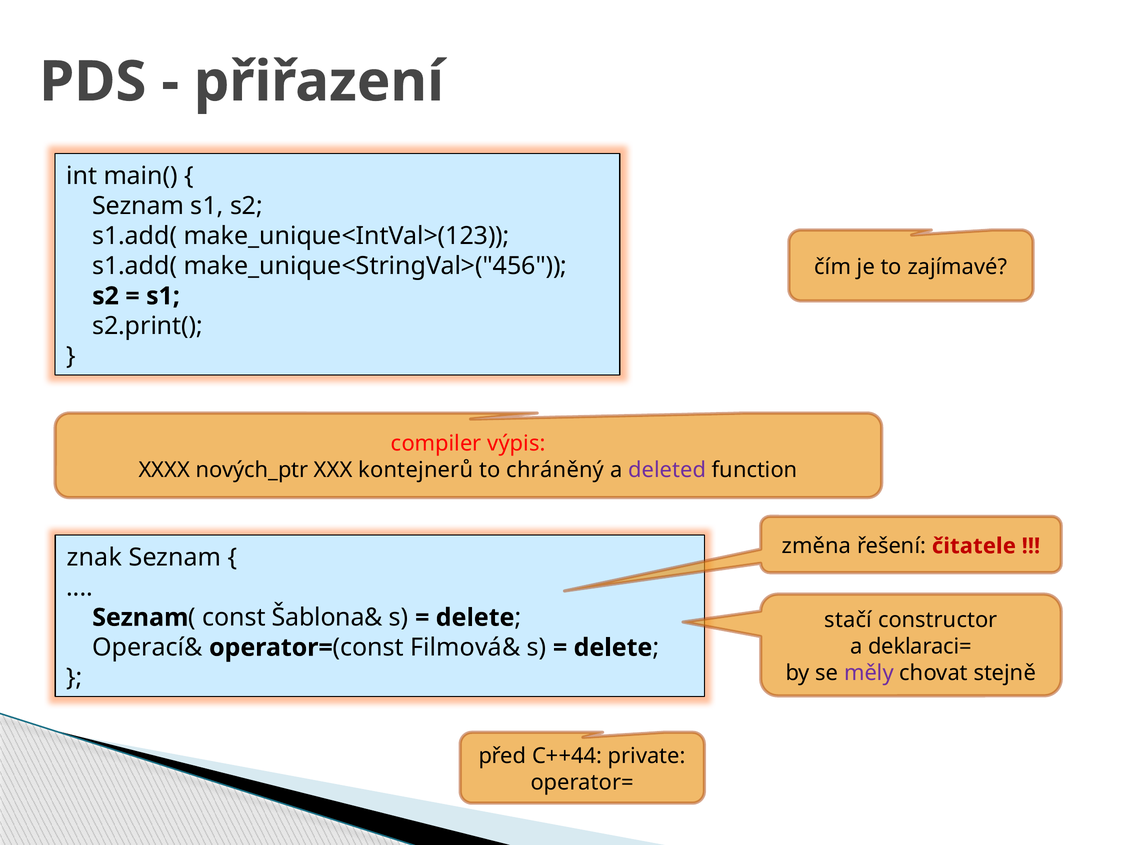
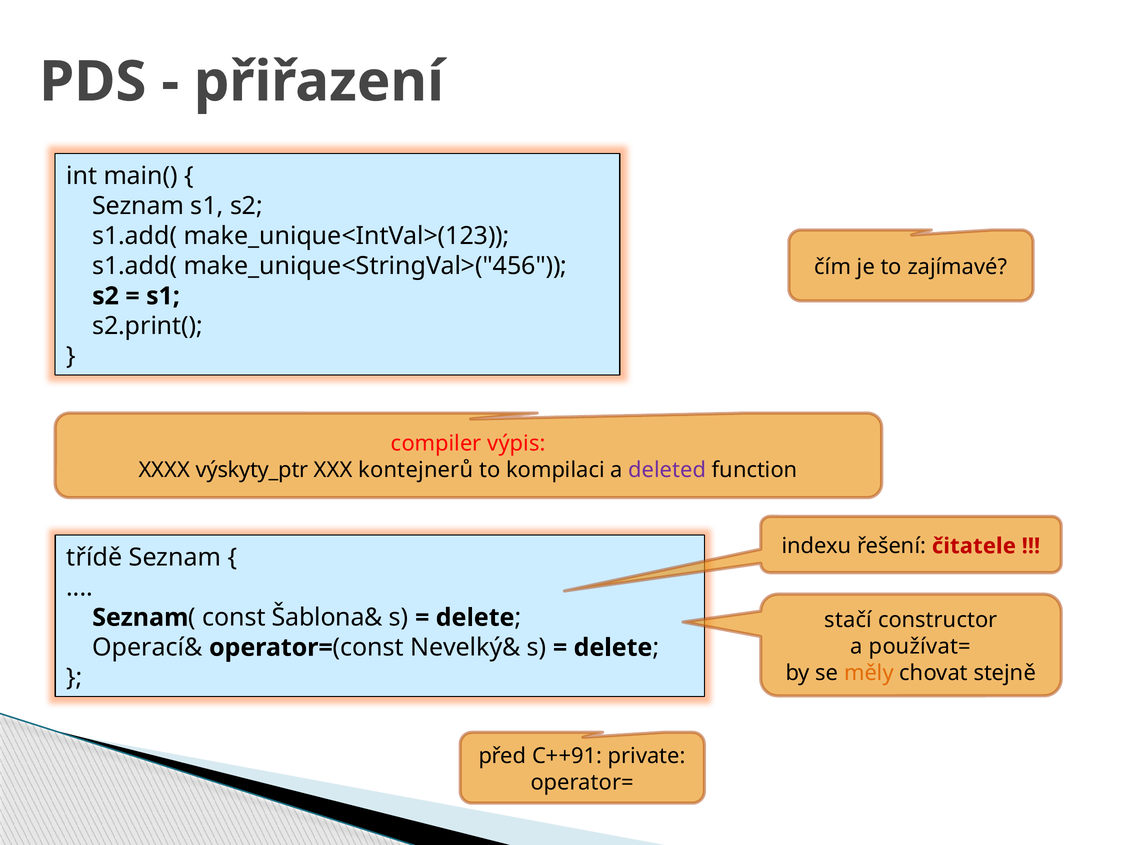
nových_ptr: nových_ptr -> výskyty_ptr (252, 470)
chráněný: chráněný -> kompilaci (555, 470)
změna: změna -> indexu (817, 546)
znak: znak -> třídě (94, 558)
deklaraci=: deklaraci= -> používat= (920, 647)
Filmová&: Filmová& -> Nevelký& (465, 648)
měly colour: purple -> orange (869, 673)
C++44: C++44 -> C++91 (567, 756)
